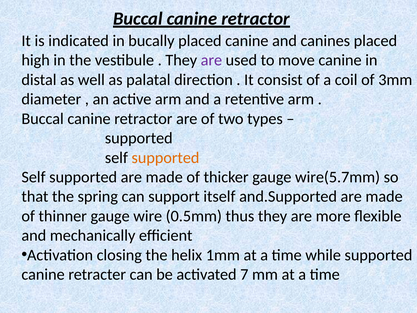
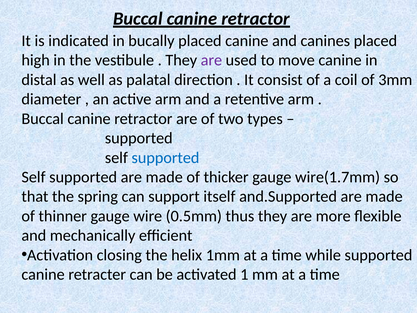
supported colour: orange -> blue (165, 158)
wire(5.7mm: wire(5.7mm -> wire(1.7mm (338, 177)
7: 7 -> 1 (244, 274)
